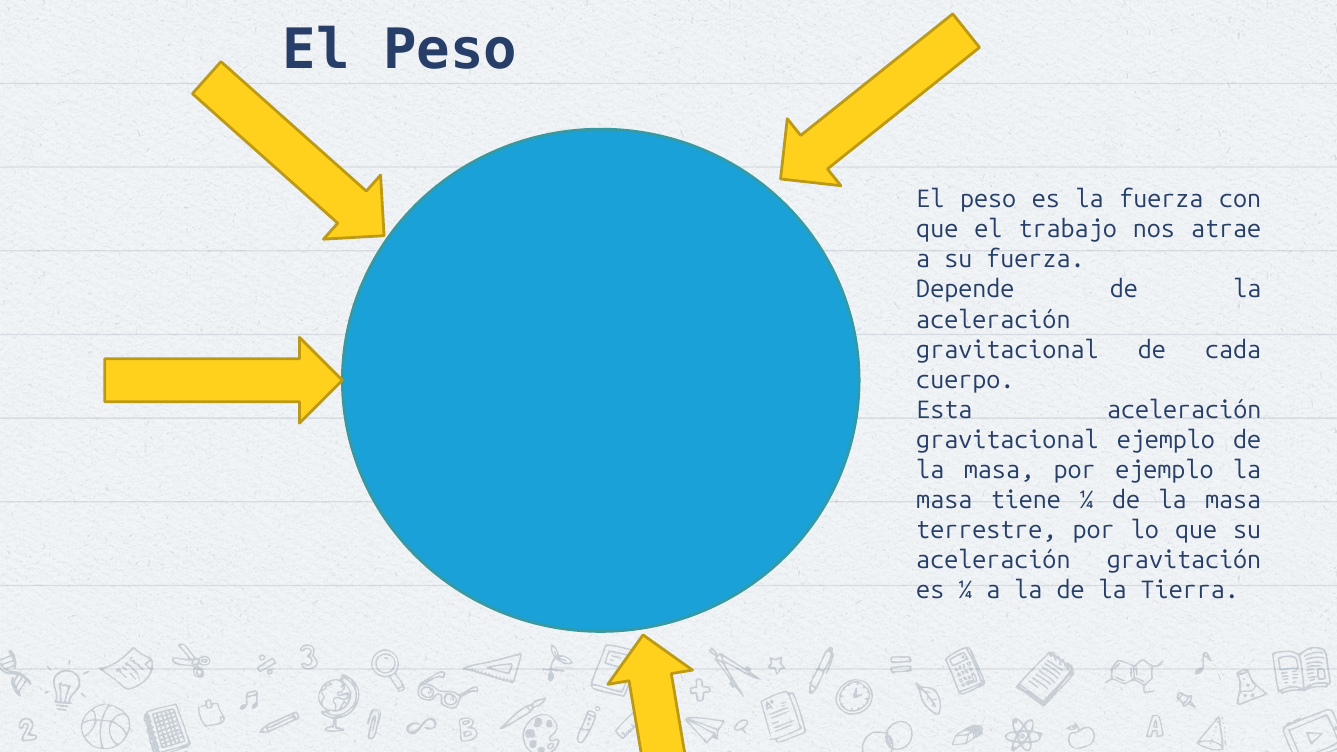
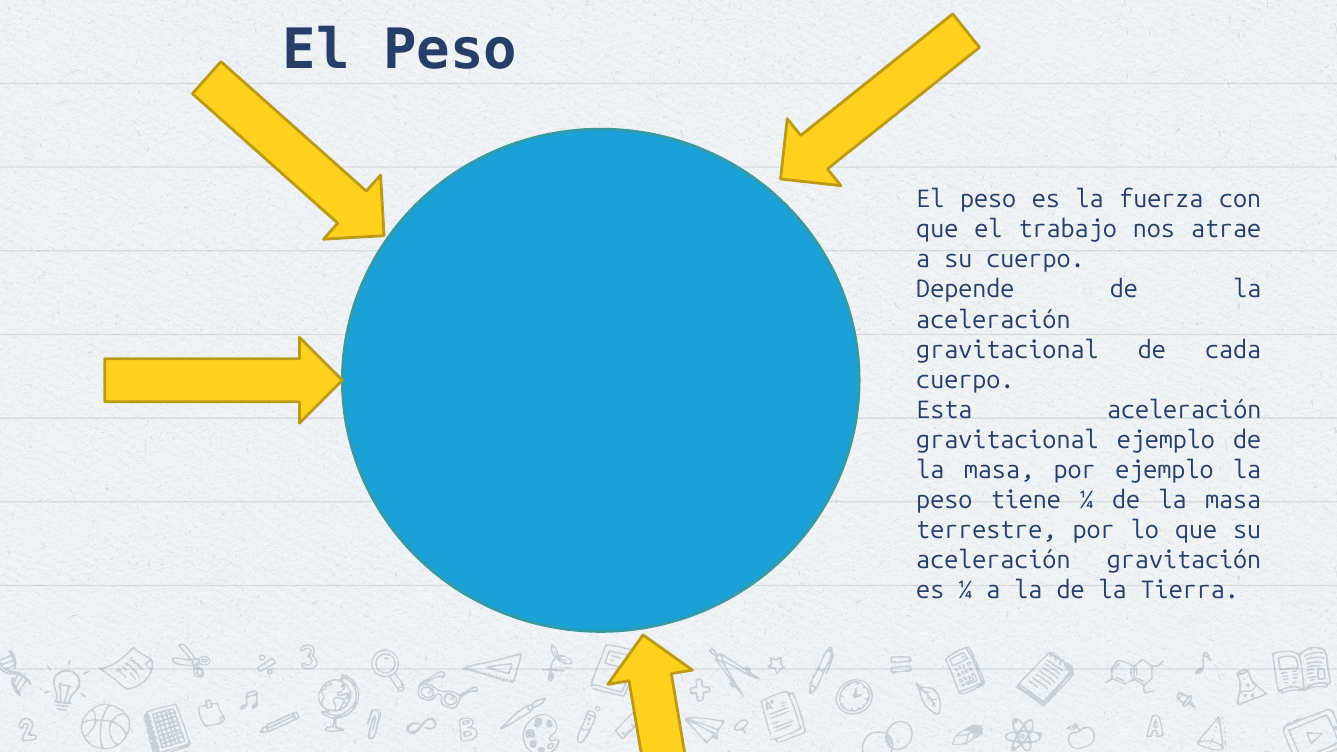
su fuerza: fuerza -> cuerpo (1035, 260)
masa: masa -> peso (944, 500)
